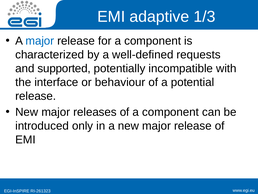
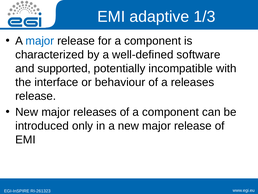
requests: requests -> software (199, 54)
a potential: potential -> releases (193, 82)
